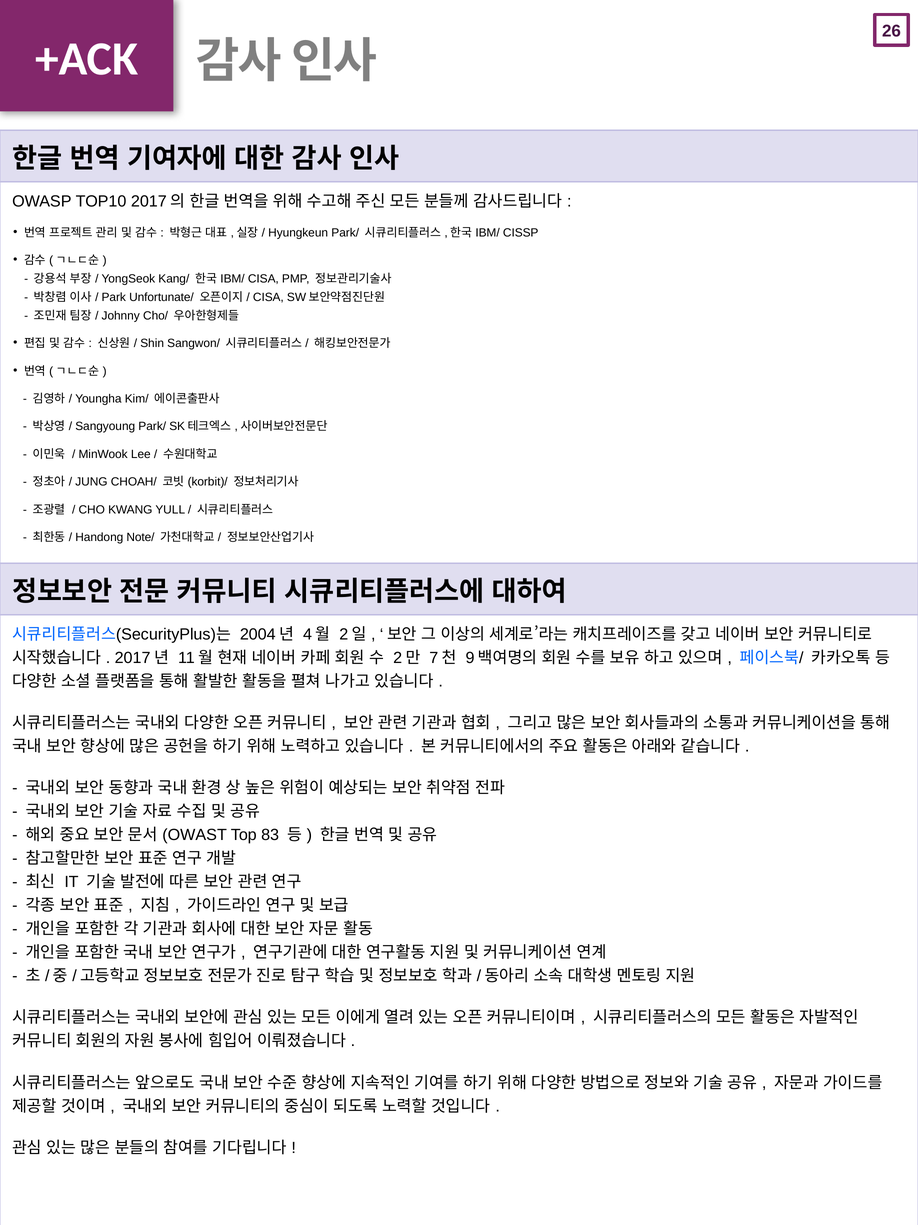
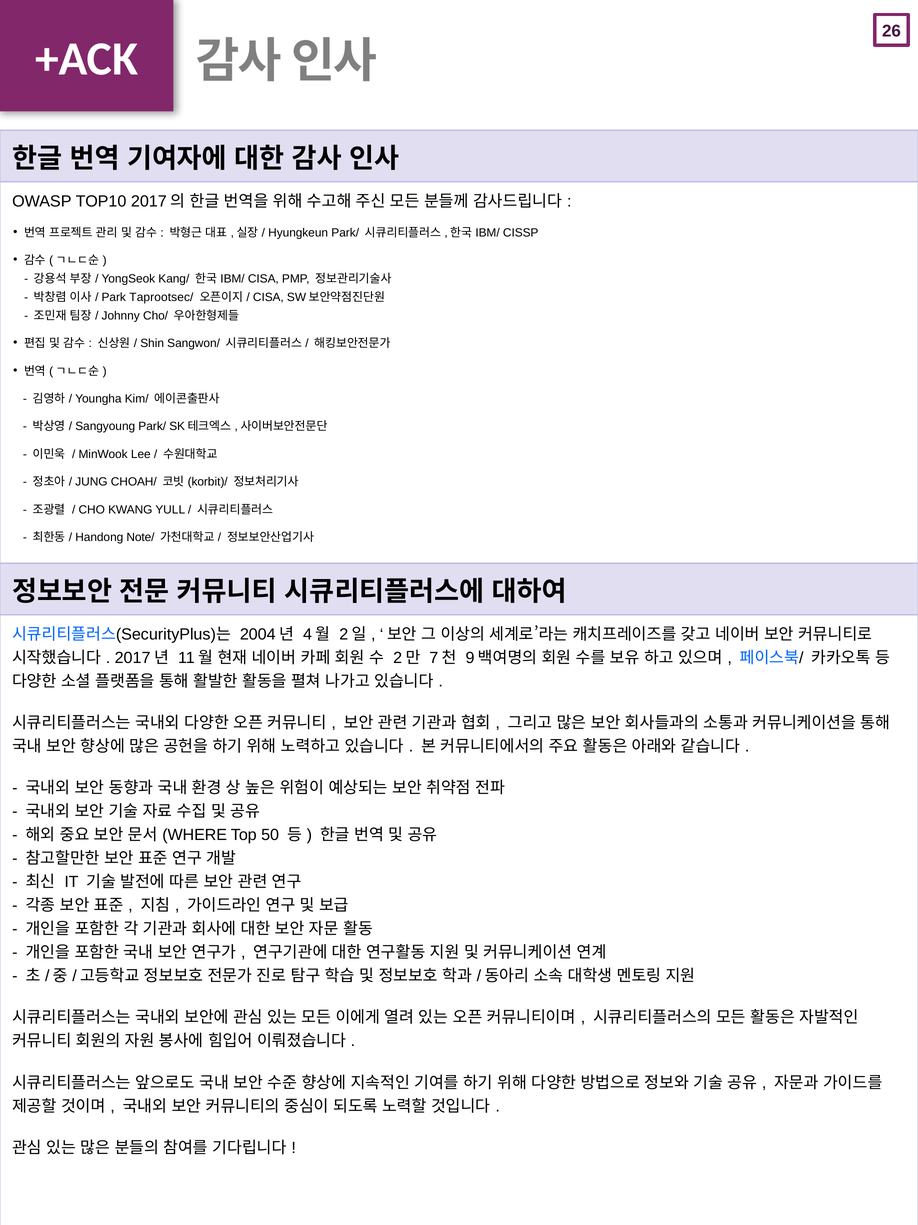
Unfortunate/: Unfortunate/ -> Taprootsec/ (161, 297)
OWAST: OWAST -> WHERE (195, 834)
83: 83 -> 50 (270, 834)
